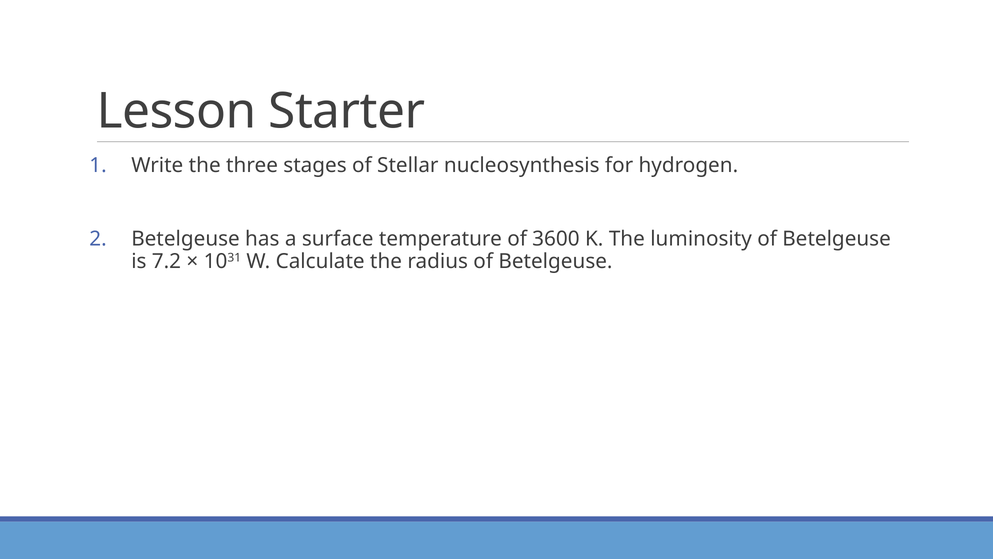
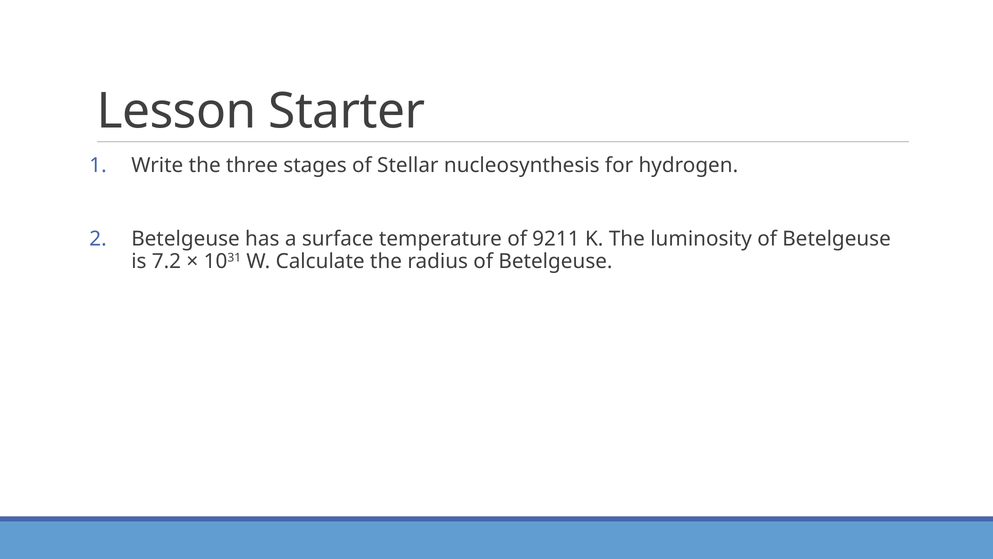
3600: 3600 -> 9211 (556, 239)
